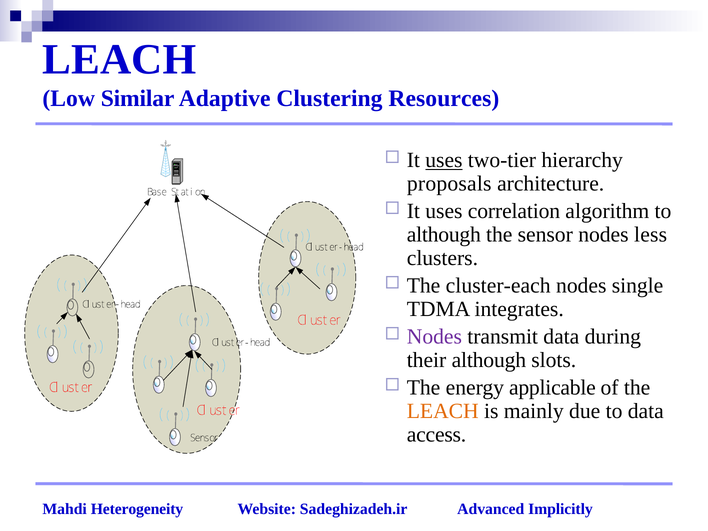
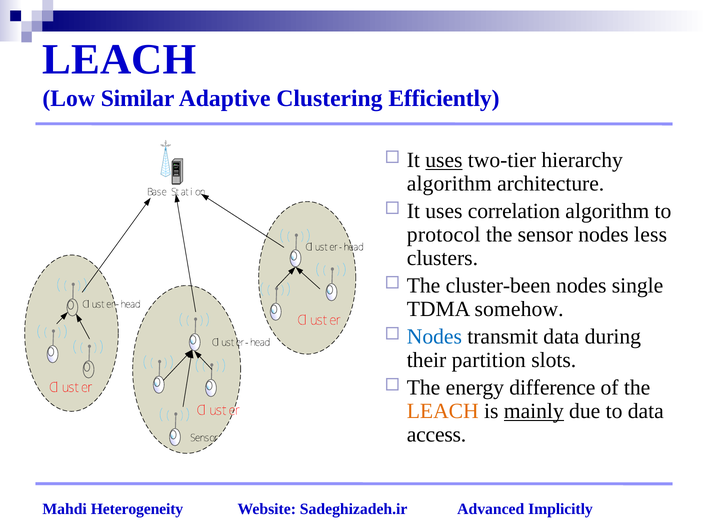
Resources: Resources -> Efficiently (444, 98)
proposals: proposals -> algorithm (449, 184)
although: although -> protocol (444, 235)
cluster-each: cluster-each -> cluster-been (498, 286)
integrates: integrates -> somehow (519, 309)
Nodes colour: purple -> blue (434, 337)
their although: although -> partition (489, 360)
applicable: applicable -> difference (552, 388)
mainly underline: none -> present (534, 411)
